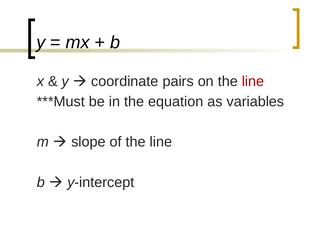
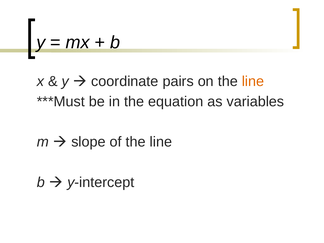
line colour: red -> orange (253, 81)
